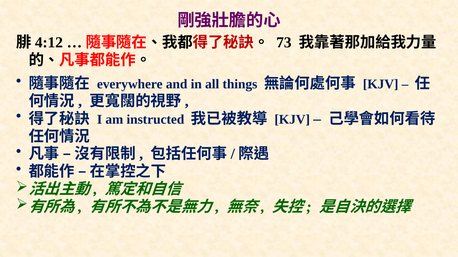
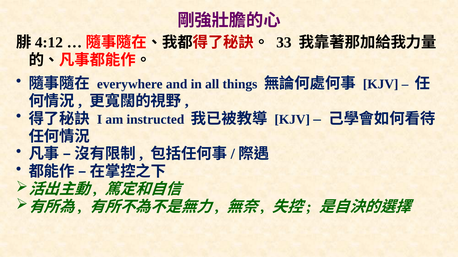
73: 73 -> 33 (284, 43)
